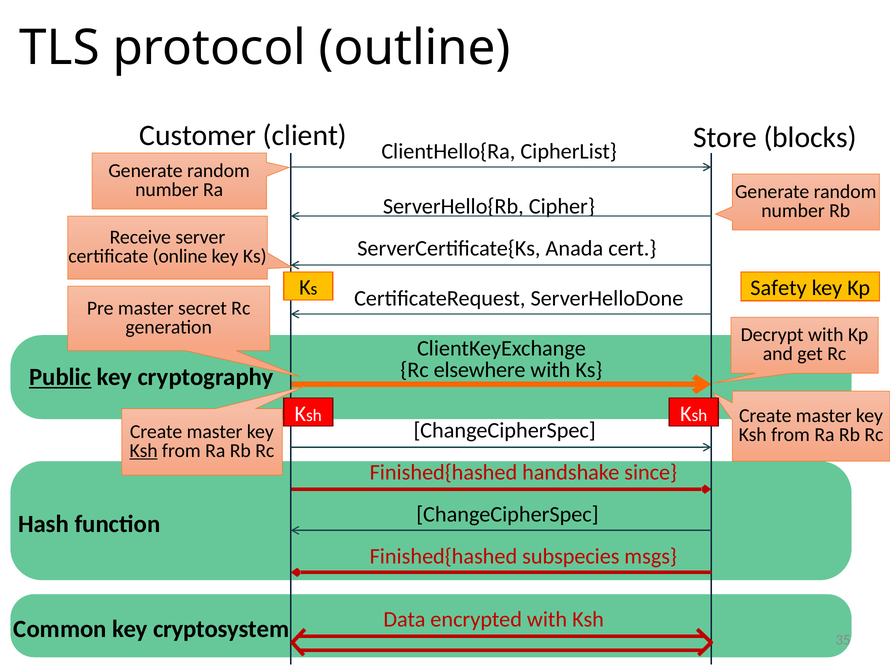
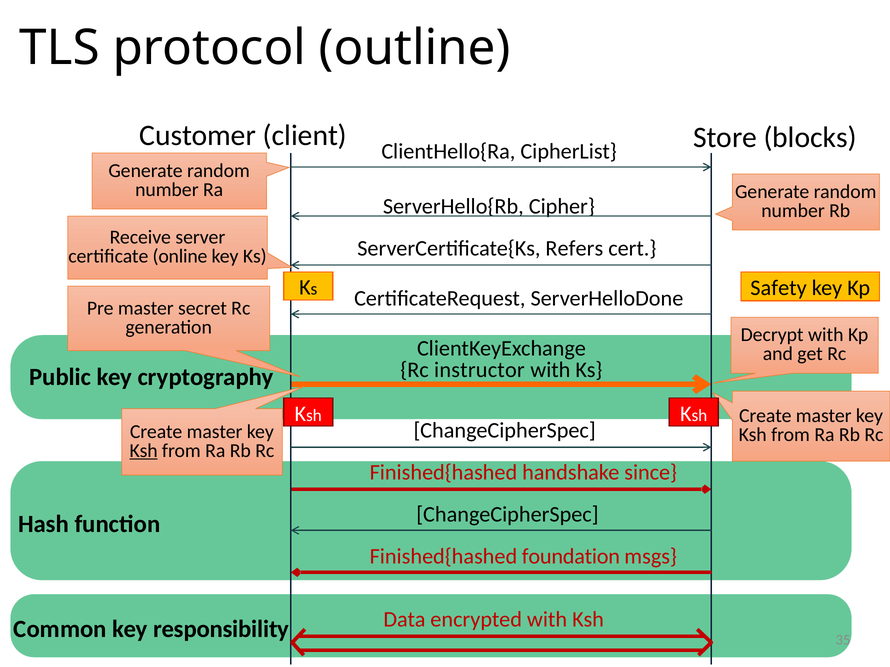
Anada: Anada -> Refers (574, 249)
elsewhere: elsewhere -> instructor (479, 370)
Public underline: present -> none (60, 377)
subspecies: subspecies -> foundation (571, 557)
cryptosystem: cryptosystem -> responsibility (221, 630)
